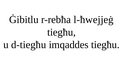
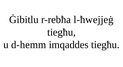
d-tiegħu: d-tiegħu -> d-hemm (29, 44)
